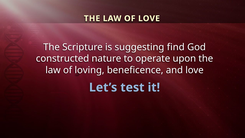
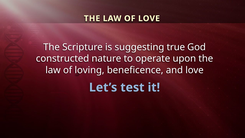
find: find -> true (176, 47)
